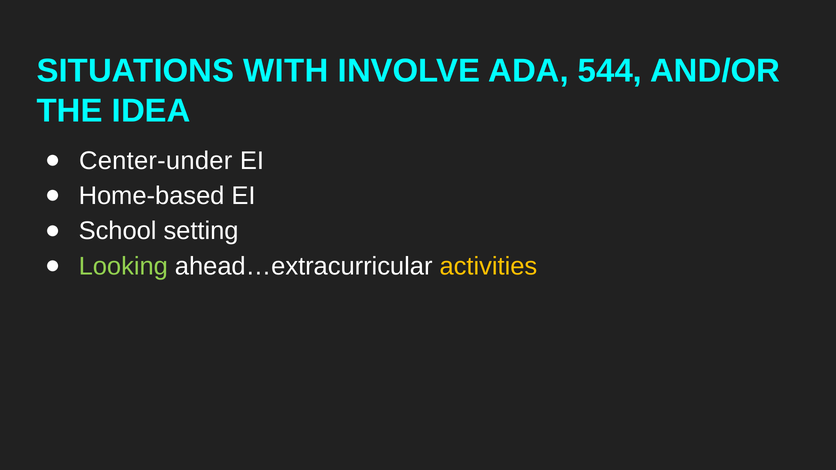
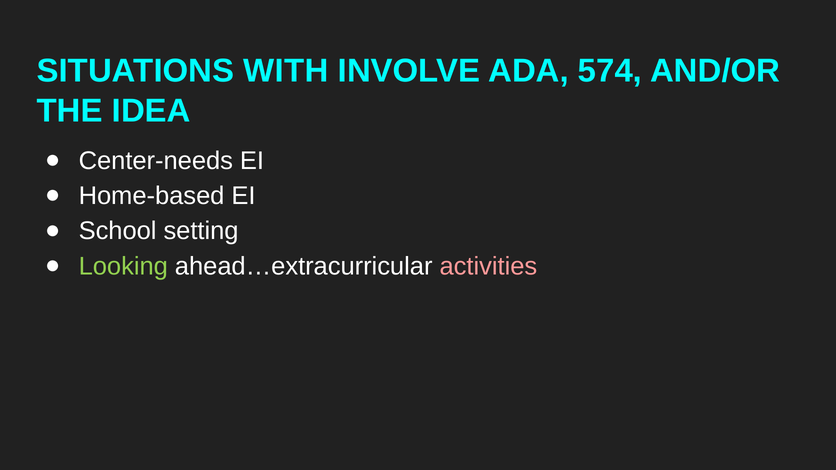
544: 544 -> 574 (610, 71)
Center-under: Center-under -> Center-needs (156, 161)
activities colour: yellow -> pink (488, 266)
